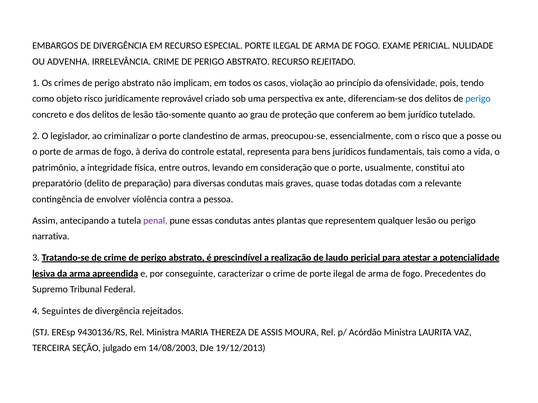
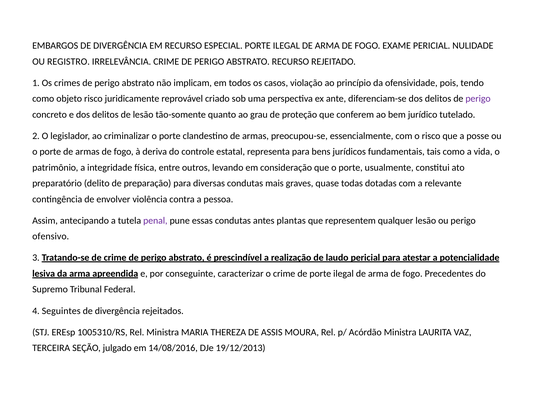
ADVENHA: ADVENHA -> REGISTRO (68, 62)
perigo colour: blue -> purple (478, 99)
narrativa: narrativa -> ofensivo (51, 237)
9430136/RS: 9430136/RS -> 1005310/RS (102, 333)
14/08/2003: 14/08/2003 -> 14/08/2016 (173, 348)
